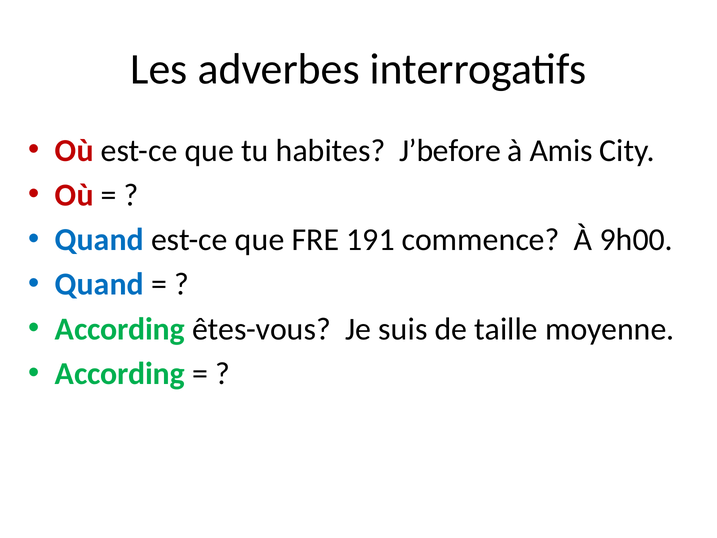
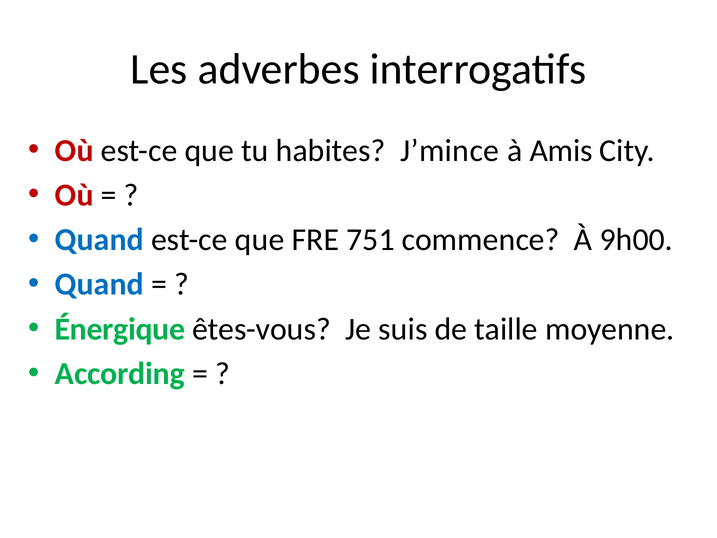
J’before: J’before -> J’mince (450, 150)
191: 191 -> 751 (370, 240)
According: According -> Énergique (120, 329)
